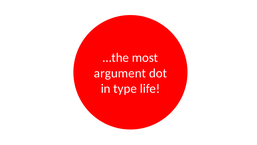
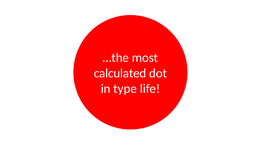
argument: argument -> calculated (120, 73)
